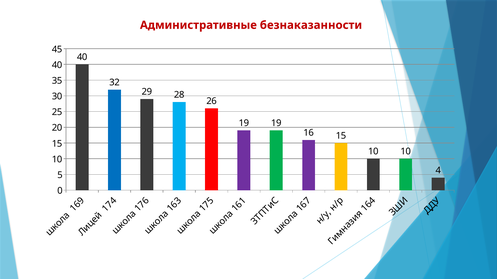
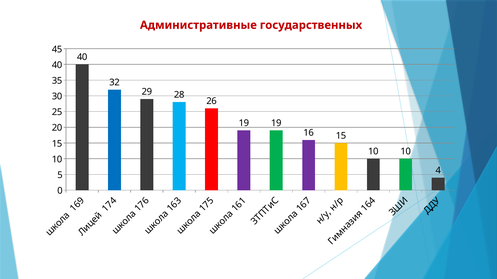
безнаказанности: безнаказанности -> государственных (311, 25)
